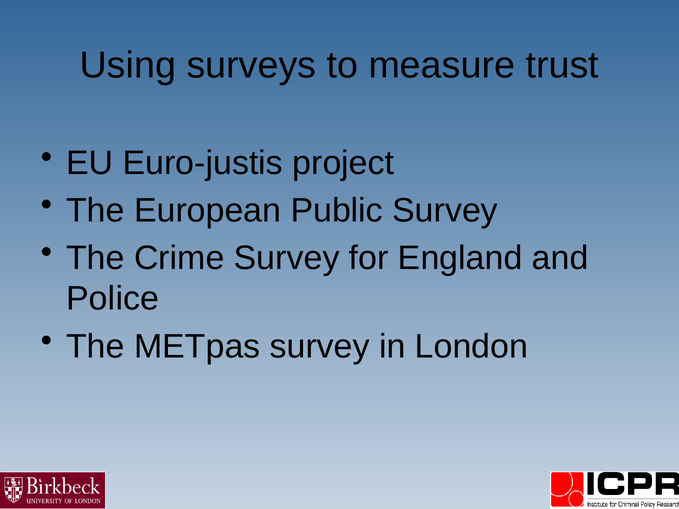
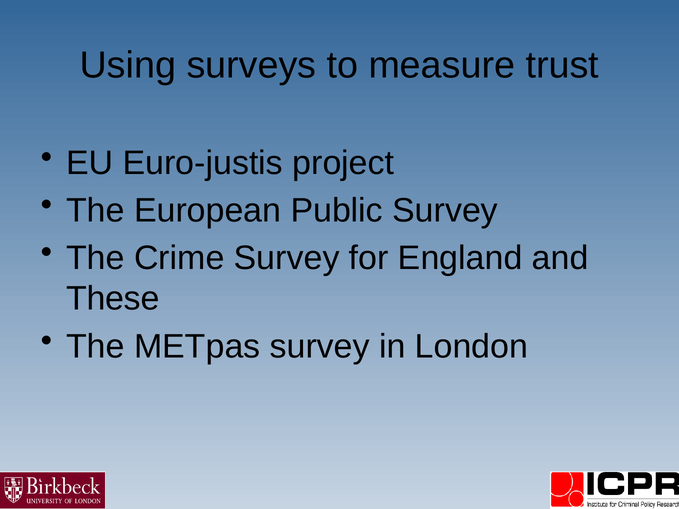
Police: Police -> These (113, 299)
